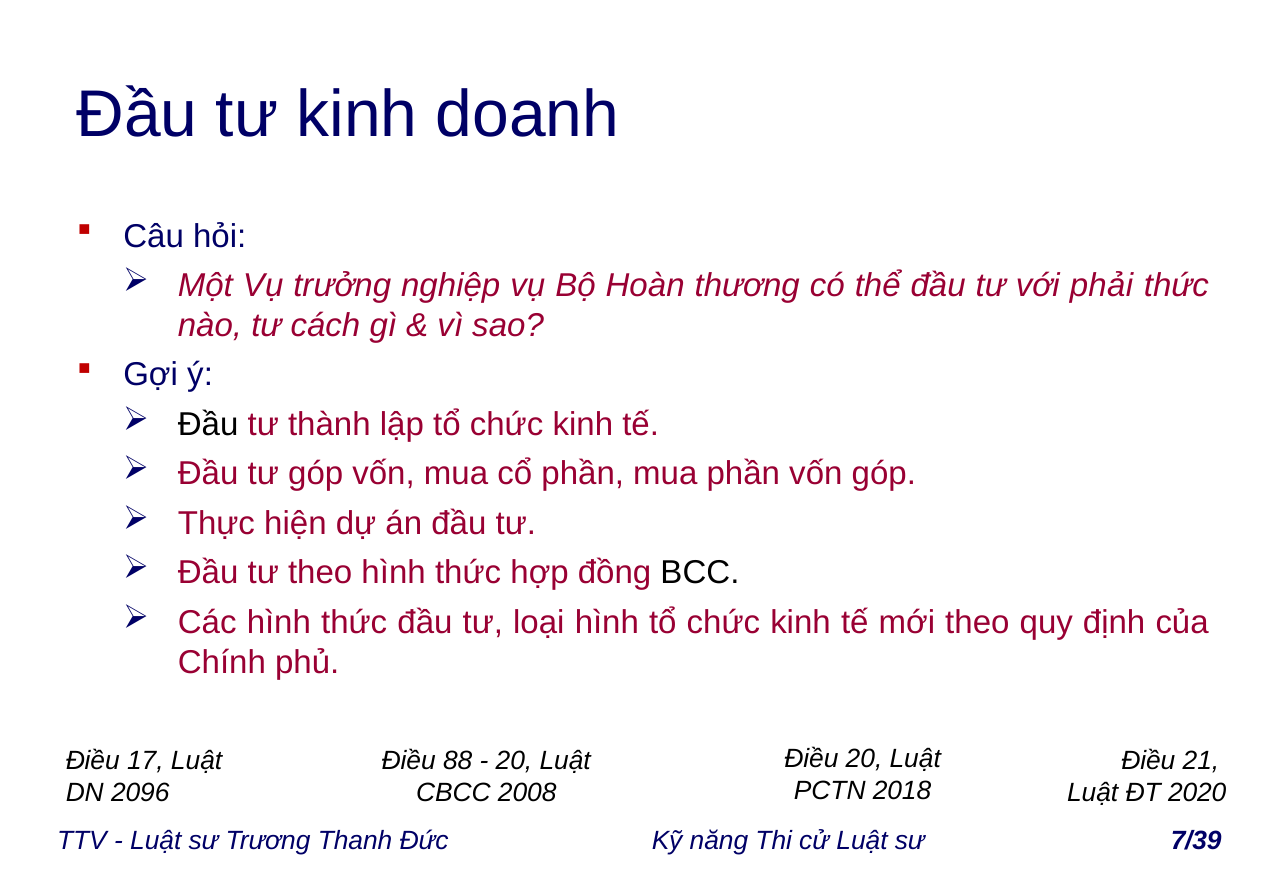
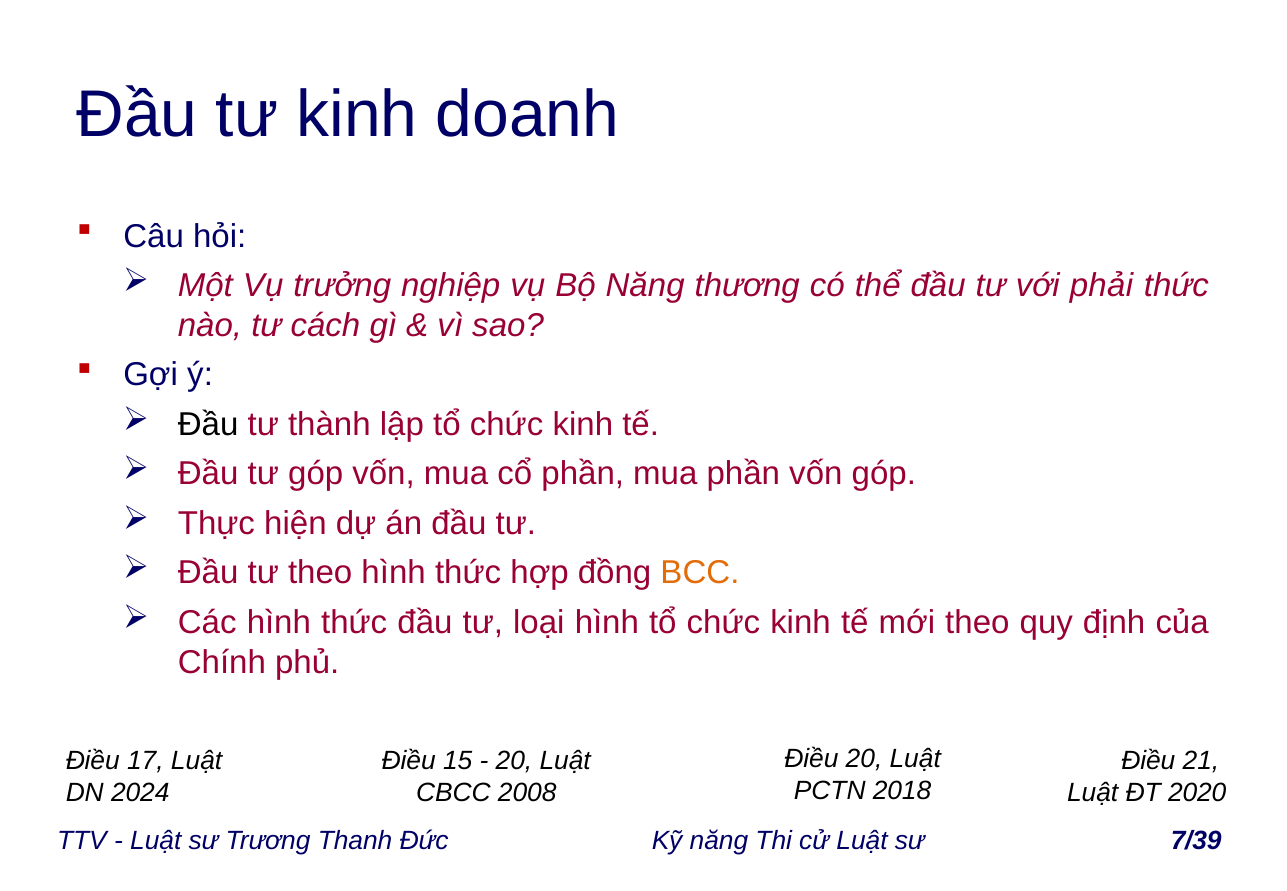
Bộ Hoàn: Hoàn -> Năng (645, 286)
BCC colour: black -> orange (700, 573)
88: 88 -> 15 (458, 761)
2096: 2096 -> 2024 (140, 792)
